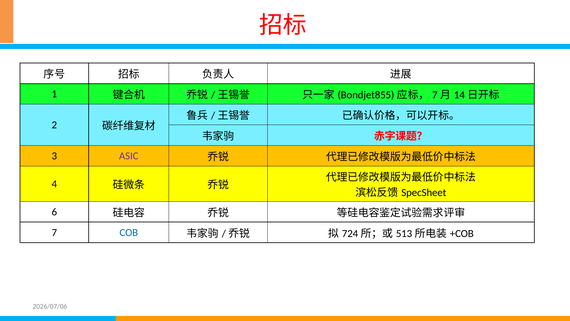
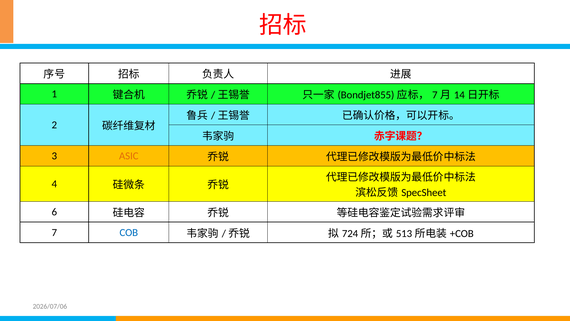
ASIC colour: purple -> orange (129, 156)
